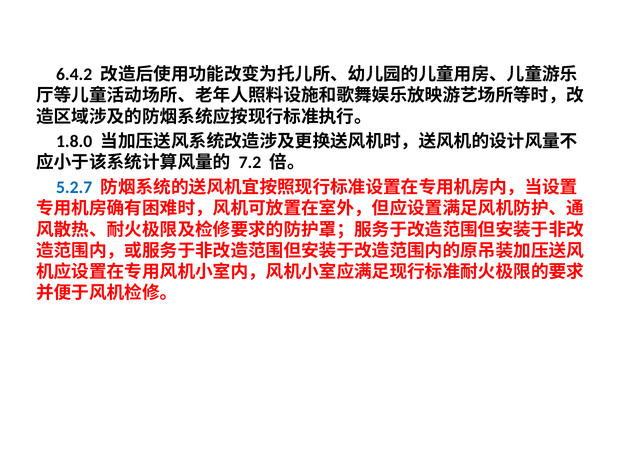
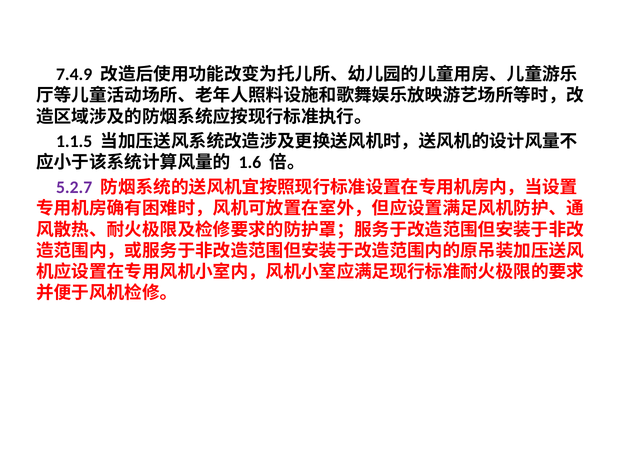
6.4.2: 6.4.2 -> 7.4.9 (74, 75)
1.8.0: 1.8.0 -> 1.1.5 (74, 142)
7.2: 7.2 -> 1.6 (250, 163)
5.2.7 colour: blue -> purple (74, 187)
